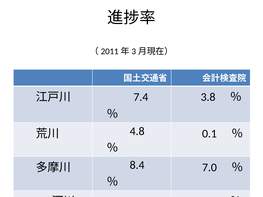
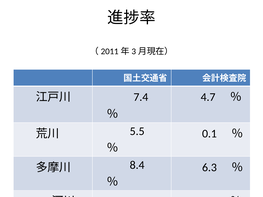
3.8: 3.8 -> 4.7 (208, 97)
4.8: 4.8 -> 5.5 (137, 131)
7.0: 7.0 -> 6.3 (209, 168)
